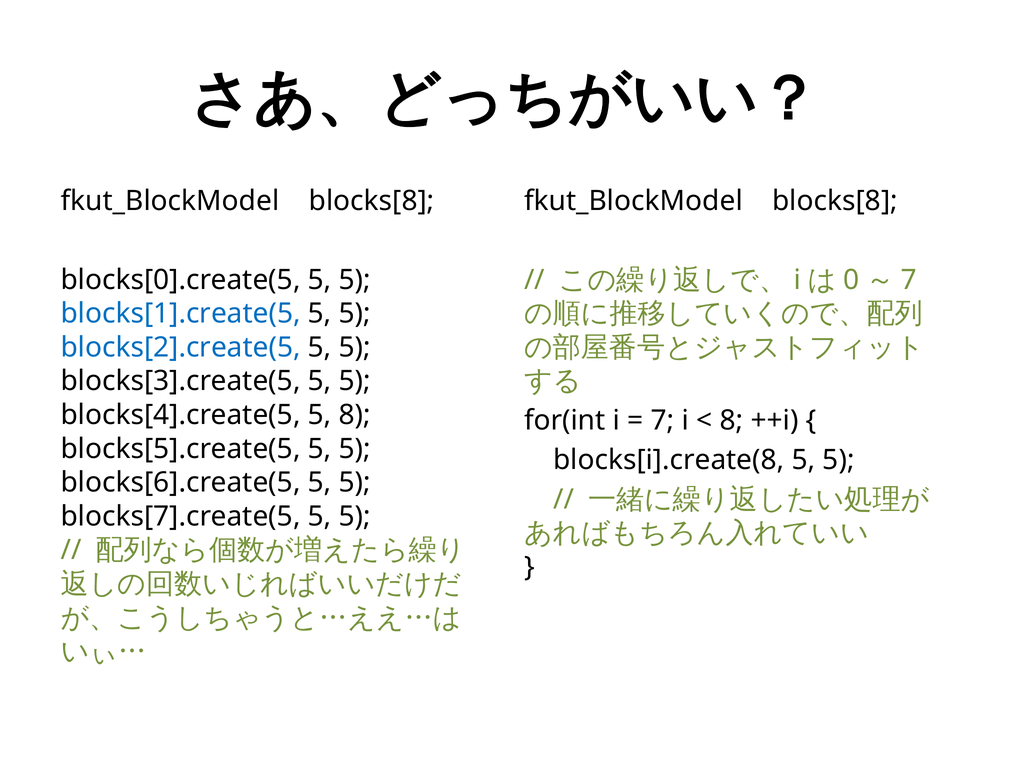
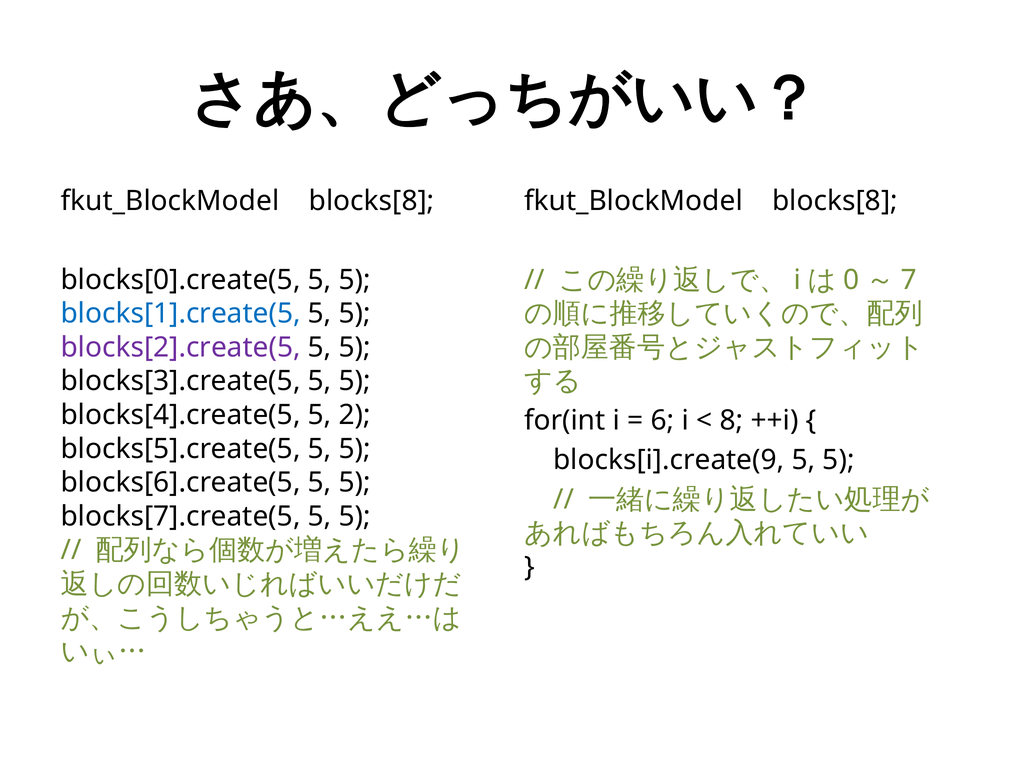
blocks[2].create(5 colour: blue -> purple (181, 347)
5 8: 8 -> 2 (355, 415)
7: 7 -> 6 (663, 420)
blocks[i].create(8: blocks[i].create(8 -> blocks[i].create(9 (669, 460)
